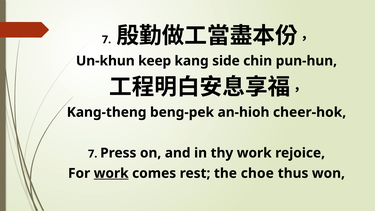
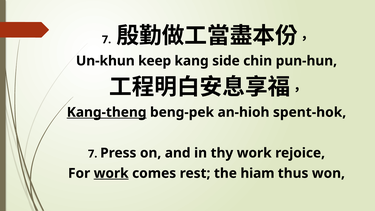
Kang-theng underline: none -> present (107, 112)
cheer-hok: cheer-hok -> spent-hok (310, 112)
choe: choe -> hiam (257, 173)
